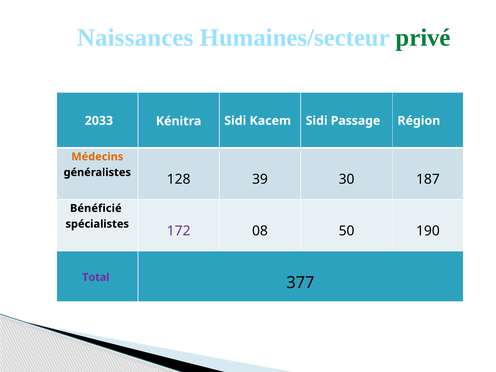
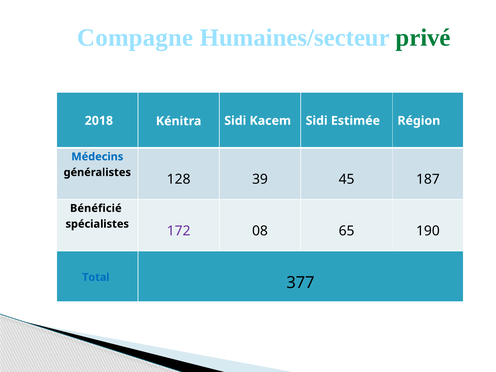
Naissances: Naissances -> Compagne (135, 38)
2033: 2033 -> 2018 (99, 121)
Passage: Passage -> Estimée (355, 121)
Médecins colour: orange -> blue (97, 157)
30: 30 -> 45 (347, 179)
50: 50 -> 65 (347, 231)
Total colour: purple -> blue (96, 277)
